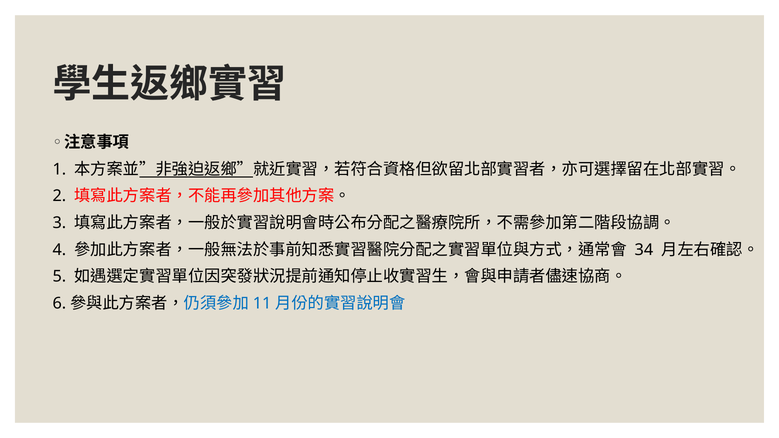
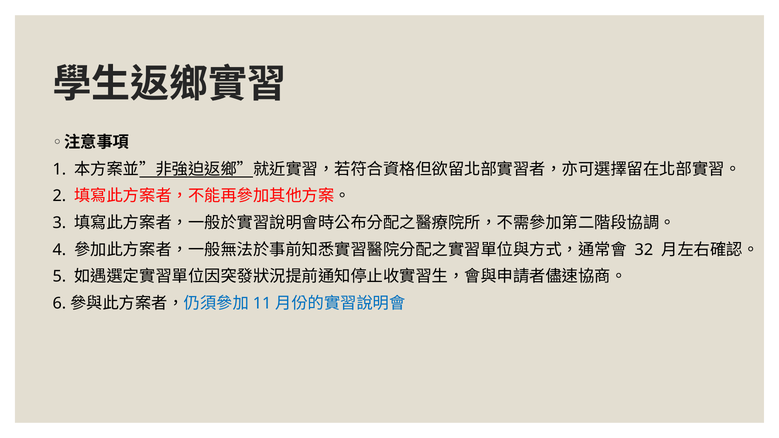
34: 34 -> 32 (644, 250)
